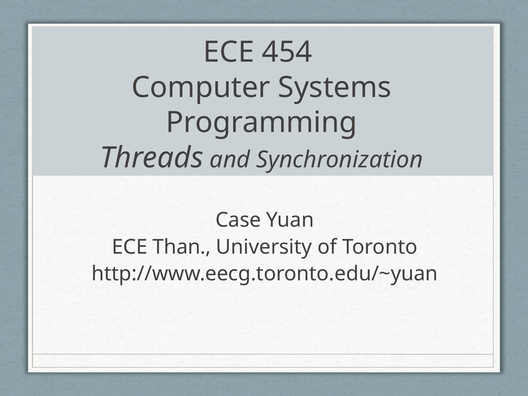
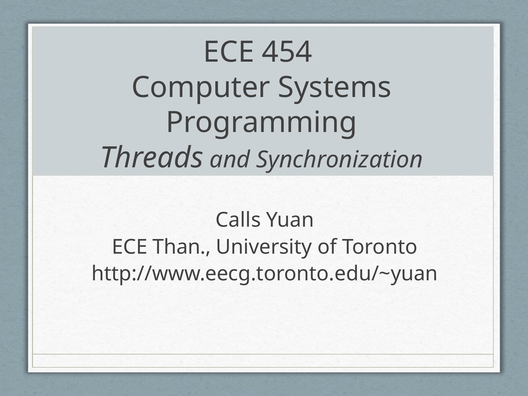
Case: Case -> Calls (238, 220)
